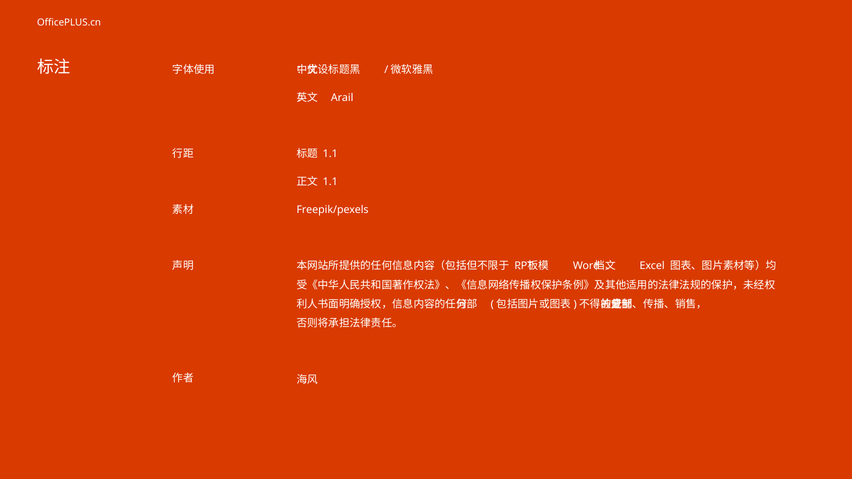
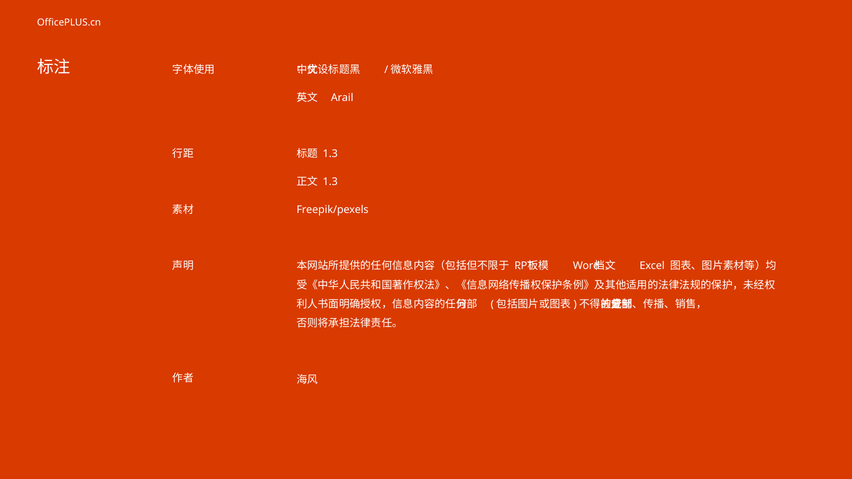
1.1: 1.1 -> 1.3 (330, 154)
1.1: 1.1 -> 1.3 (330, 182)
